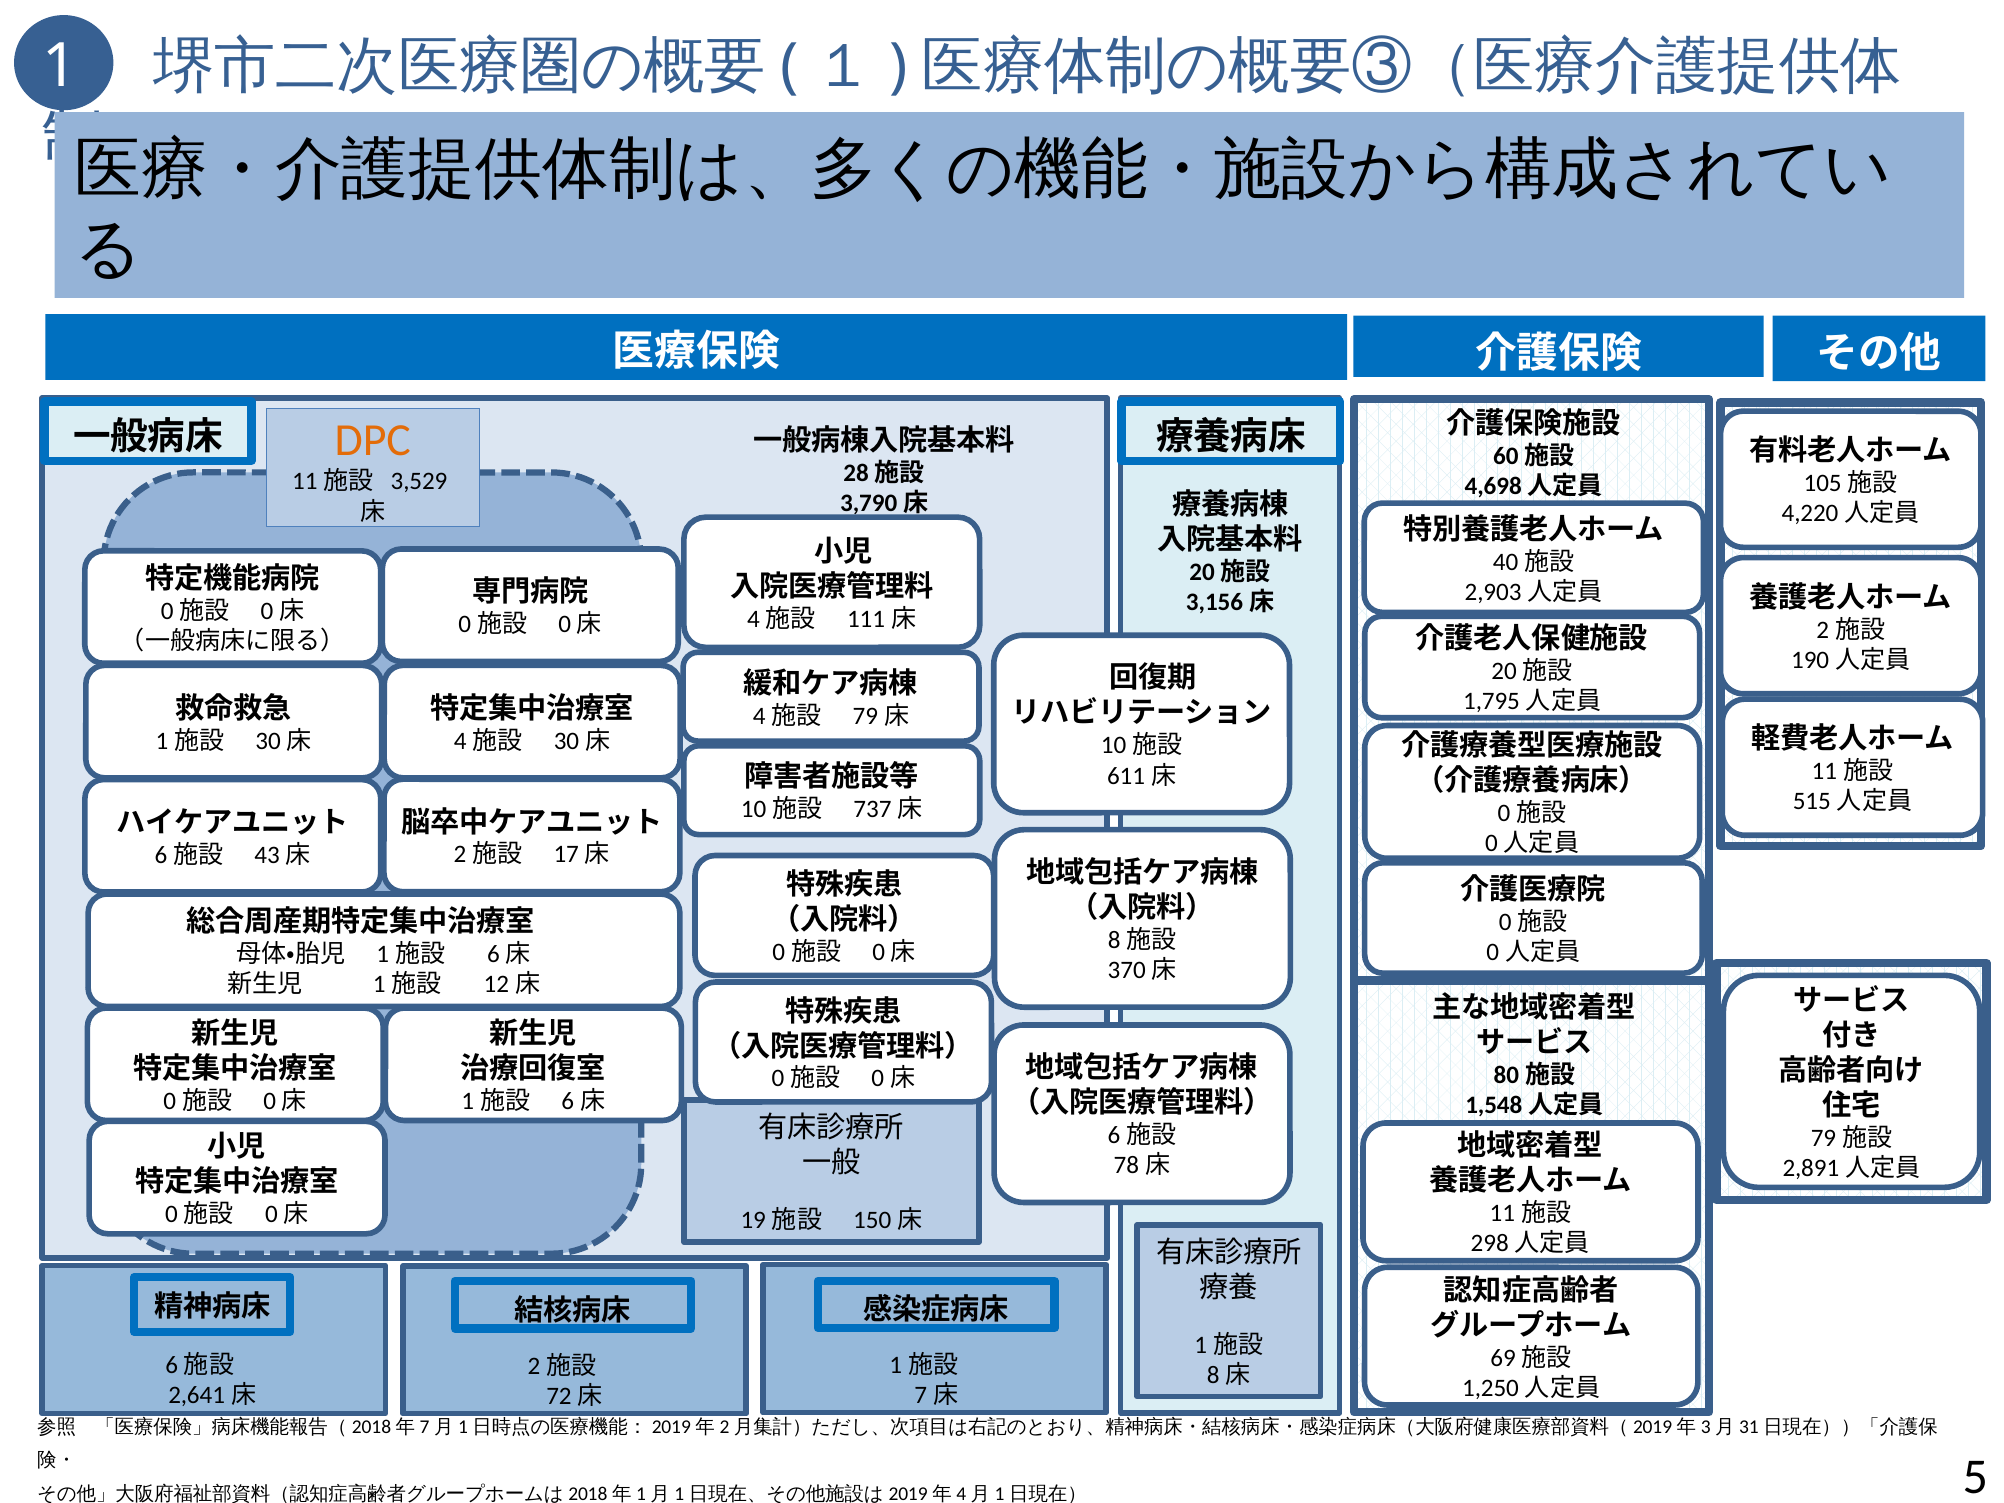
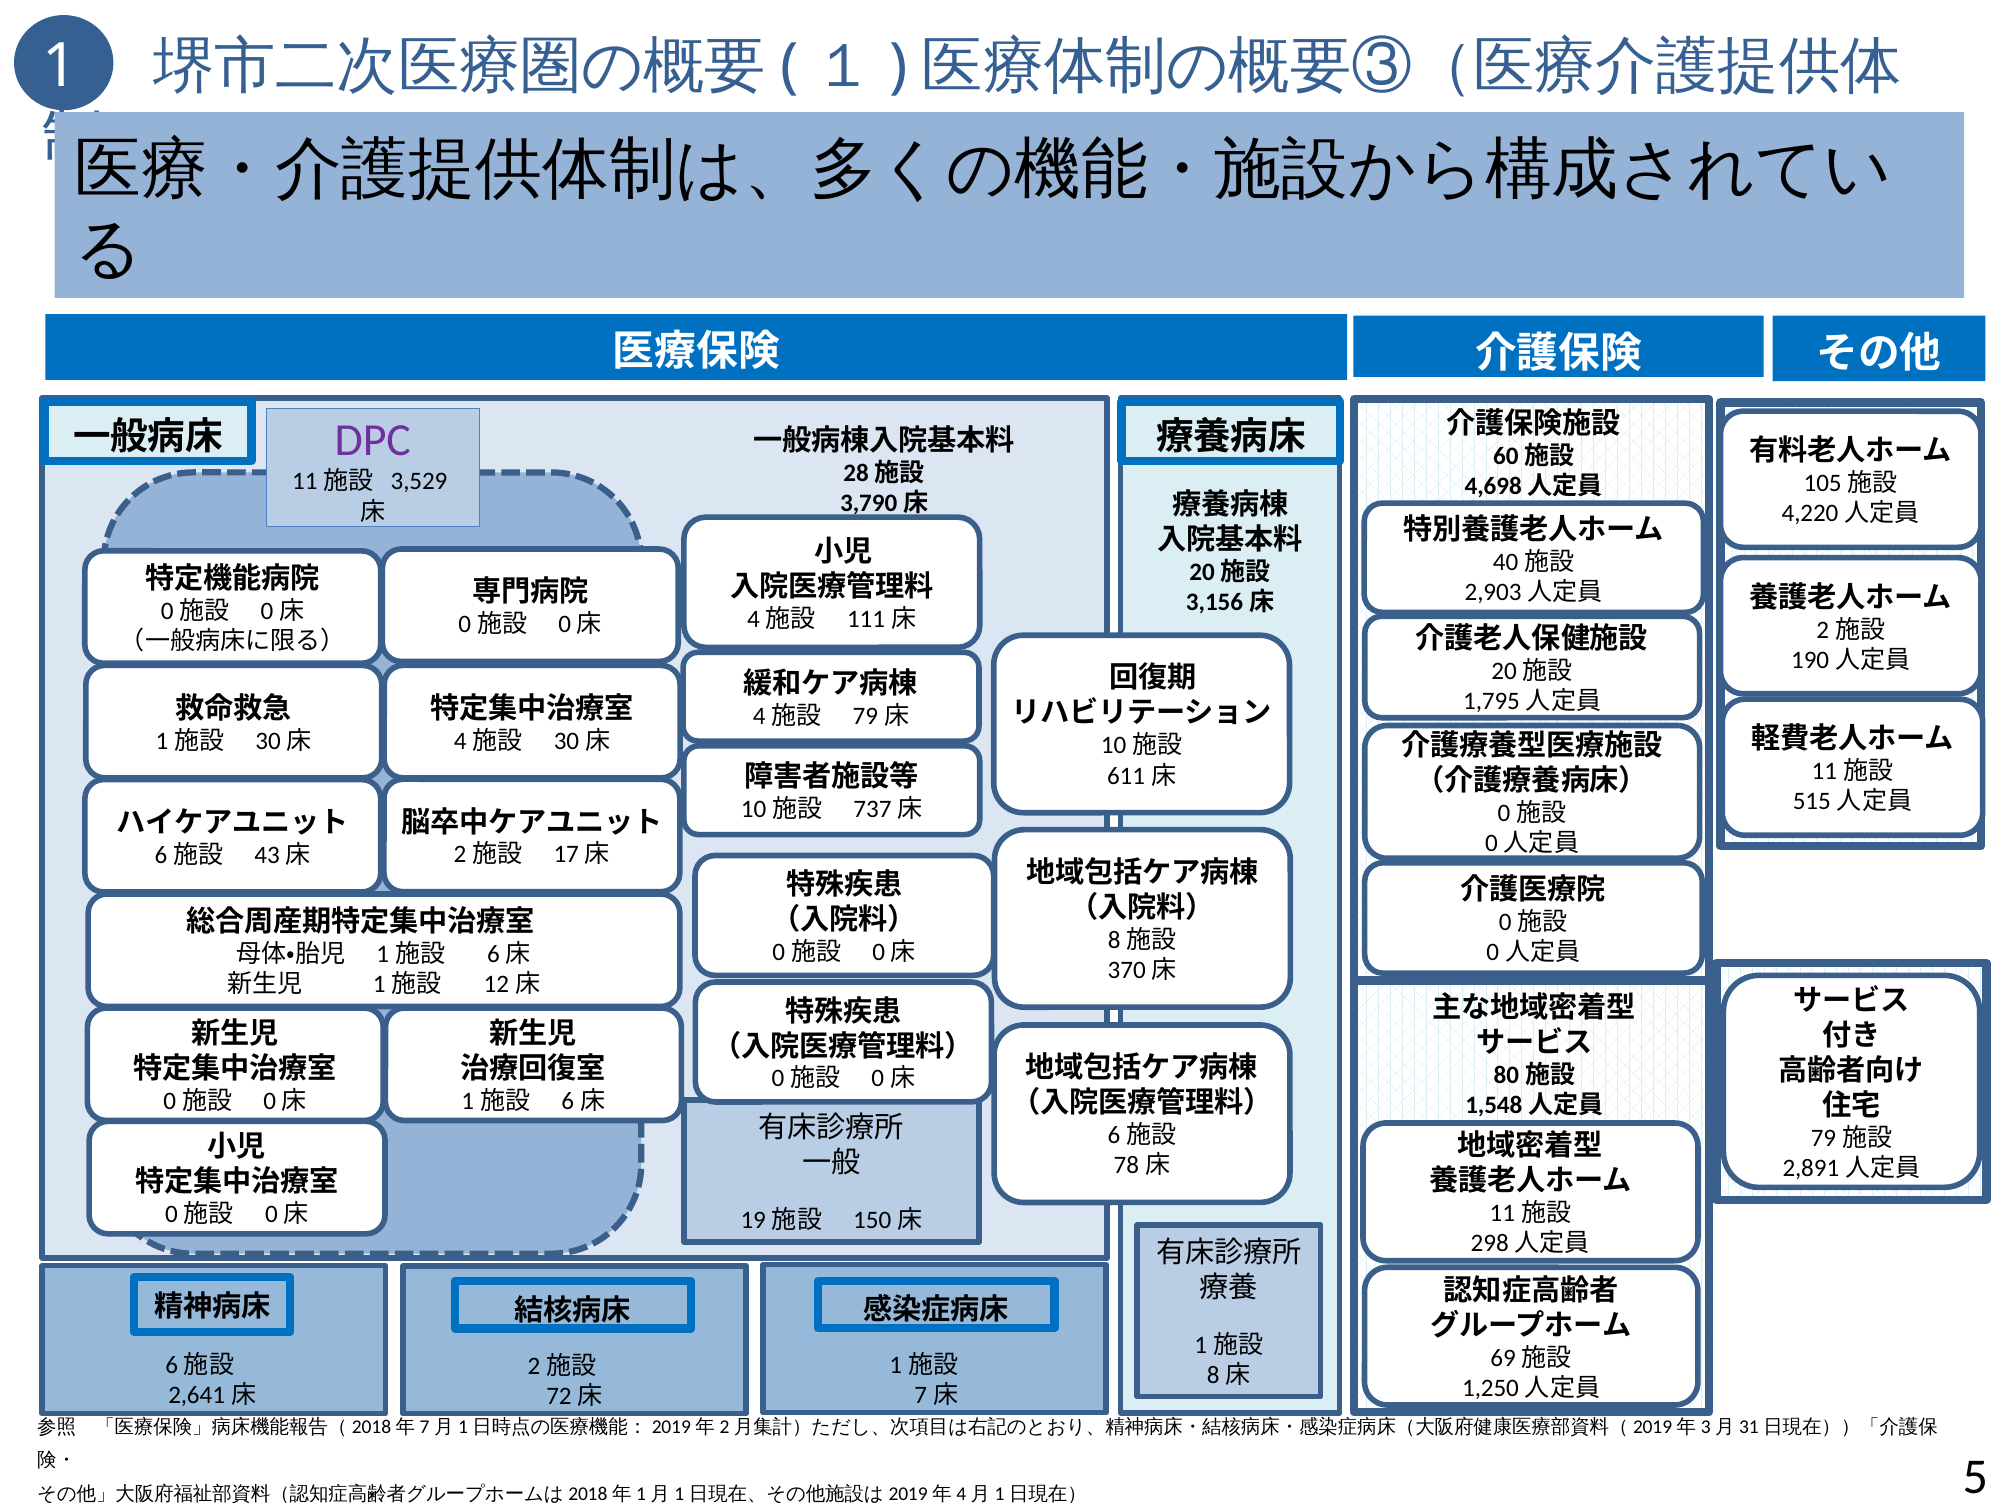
DPC colour: orange -> purple (373, 440)
